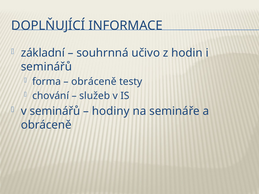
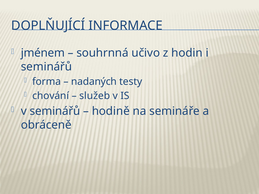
základní: základní -> jménem (43, 53)
obráceně: obráceně -> nadaných (94, 82)
hodiny: hodiny -> hodině (111, 111)
